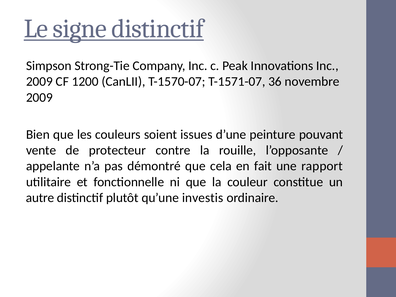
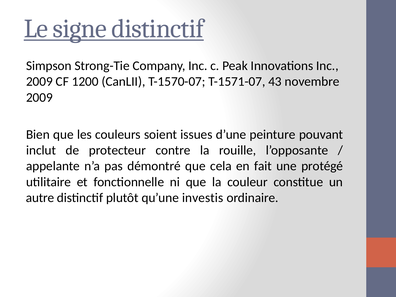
36: 36 -> 43 (275, 82)
vente: vente -> inclut (41, 150)
rapport: rapport -> protégé (322, 166)
